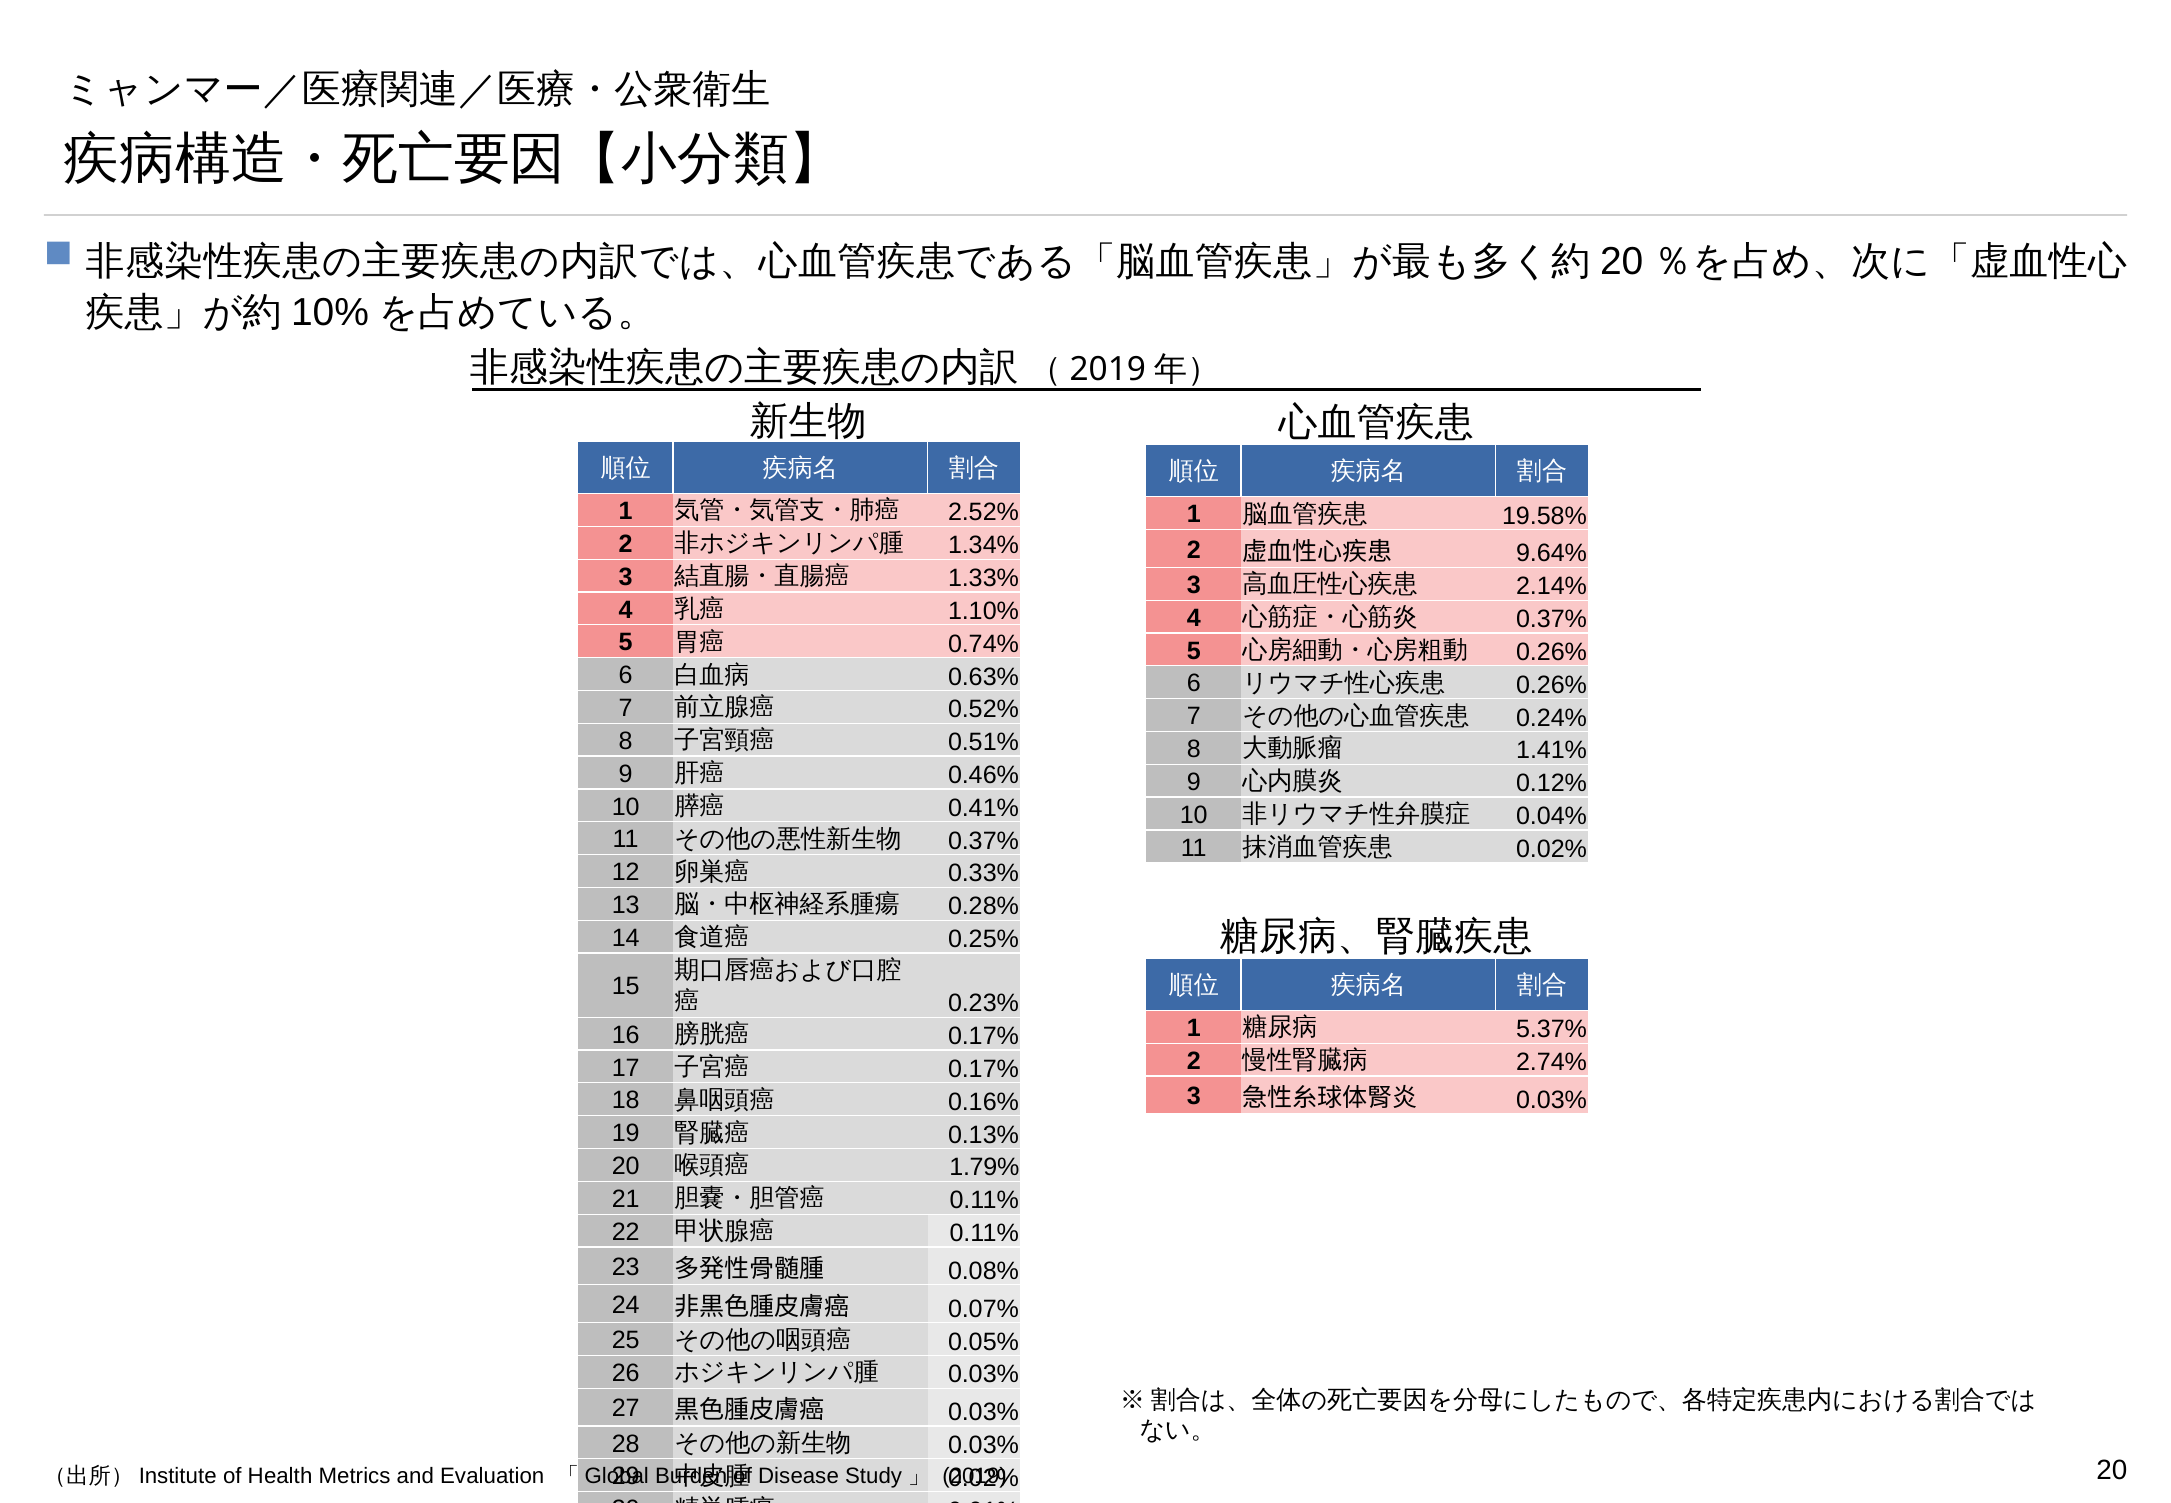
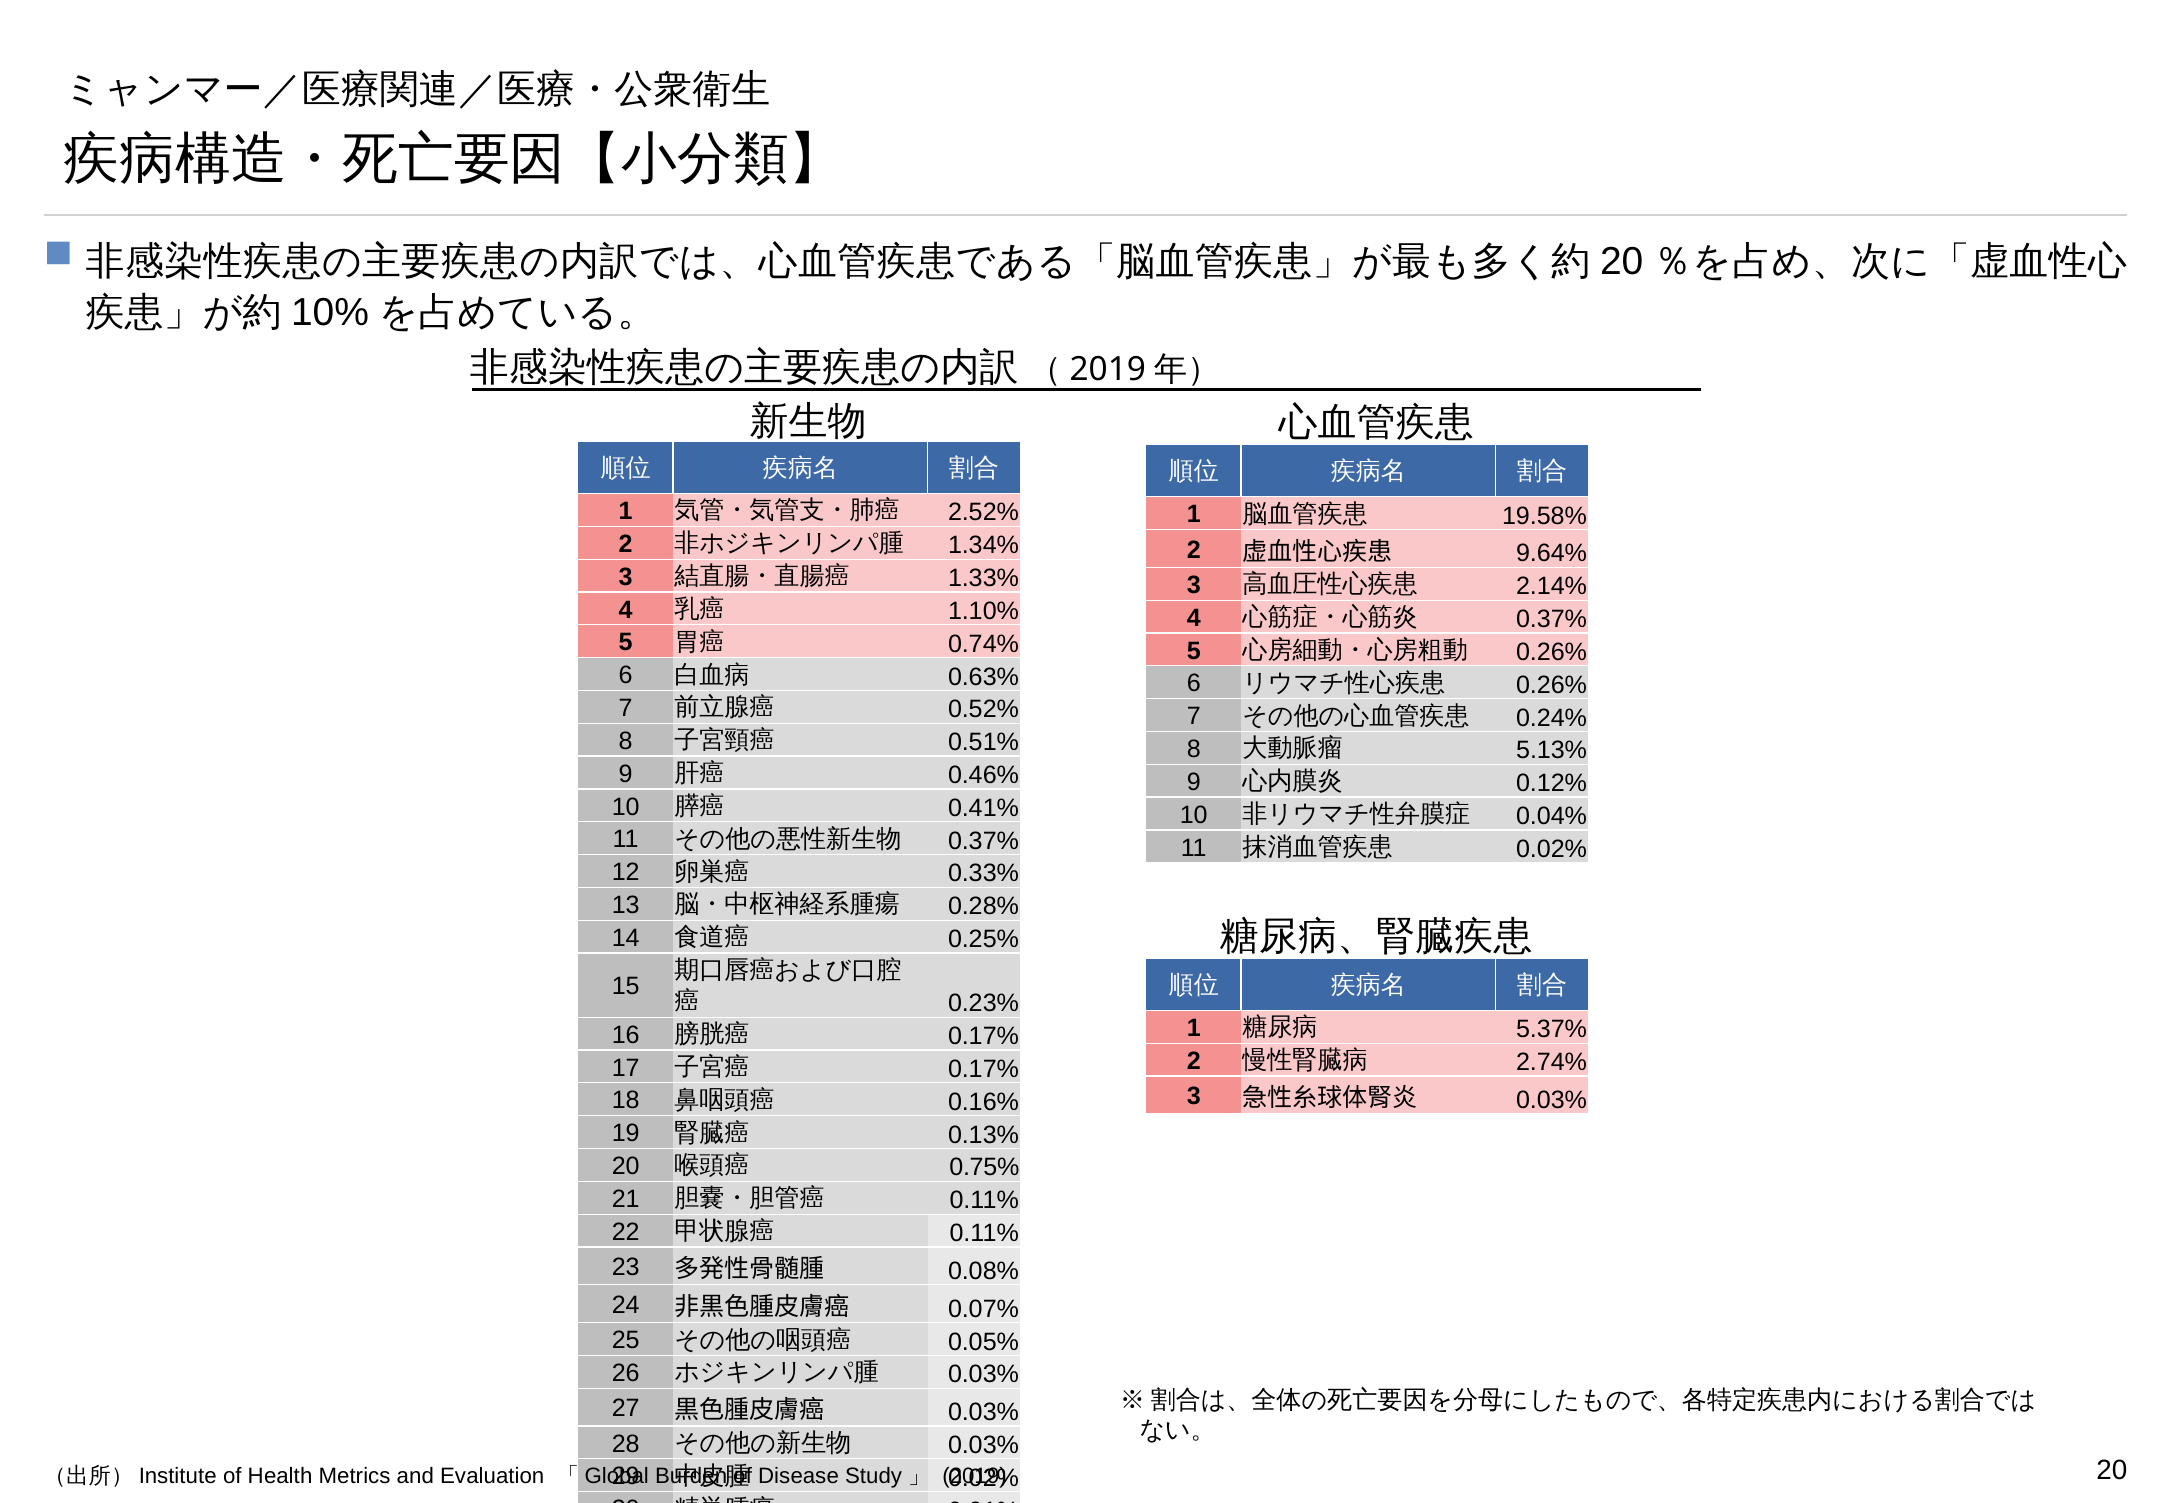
1.41%: 1.41% -> 5.13% (1552, 751)
1.79%: 1.79% -> 0.75% (984, 1168)
